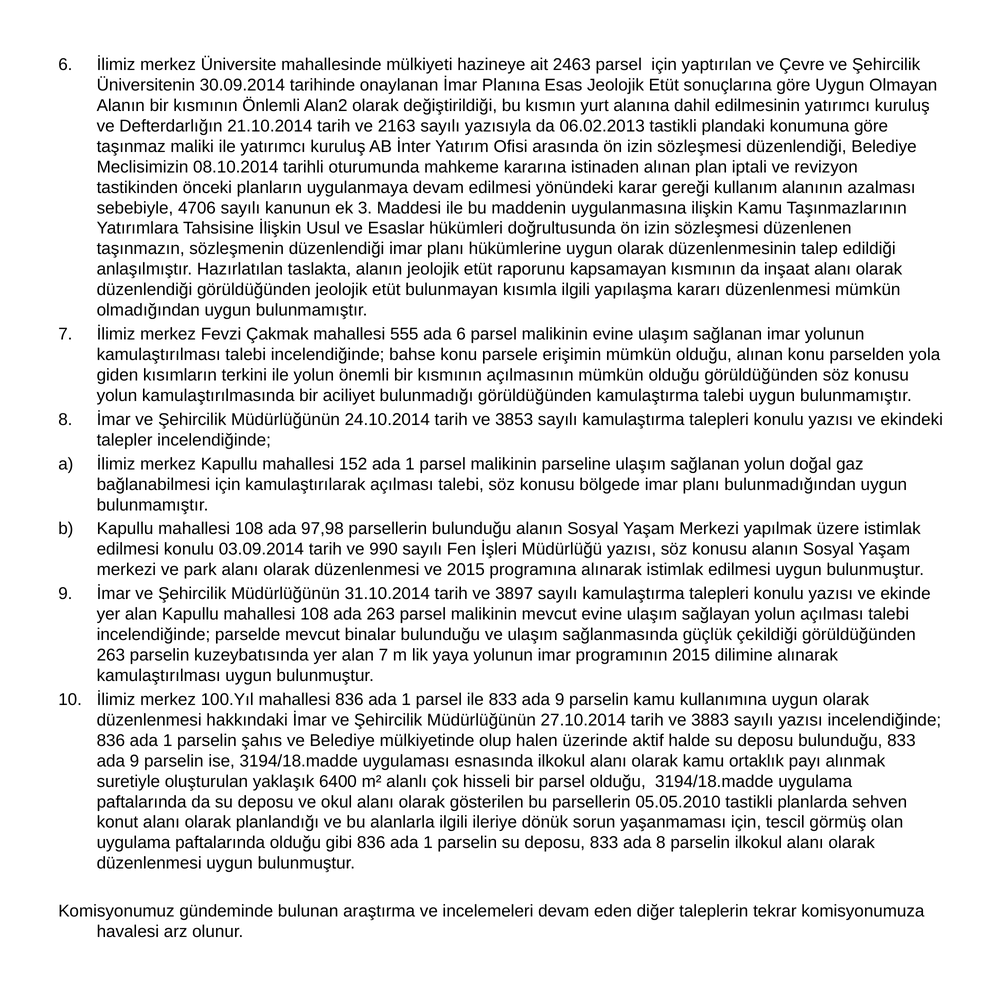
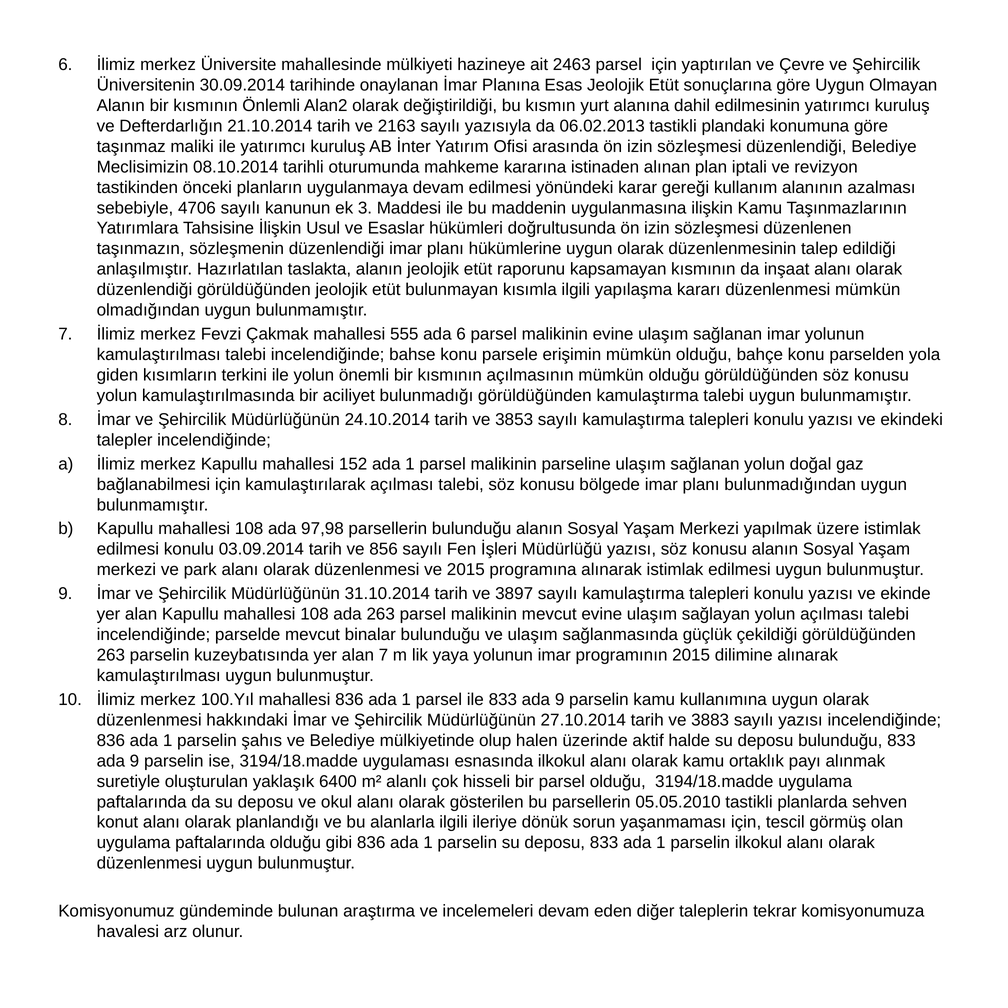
olduğu alınan: alınan -> bahçe (760, 355)
990: 990 -> 856 (384, 549)
833 ada 8: 8 -> 1 (661, 843)
